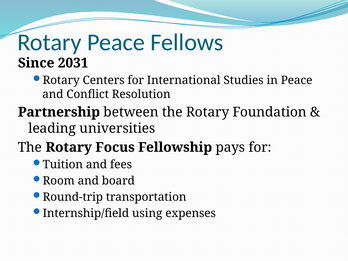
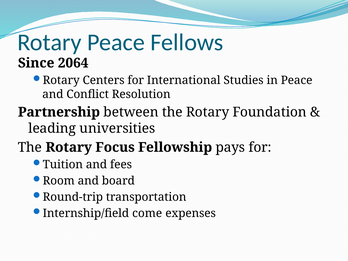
2031: 2031 -> 2064 (73, 63)
using: using -> come (147, 213)
